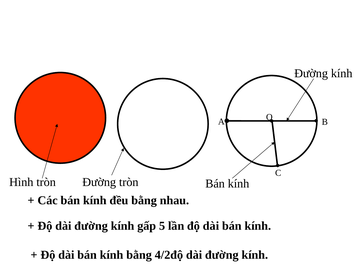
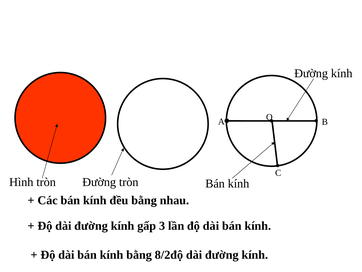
5: 5 -> 3 (162, 226)
4/2độ: 4/2độ -> 8/2độ (169, 255)
